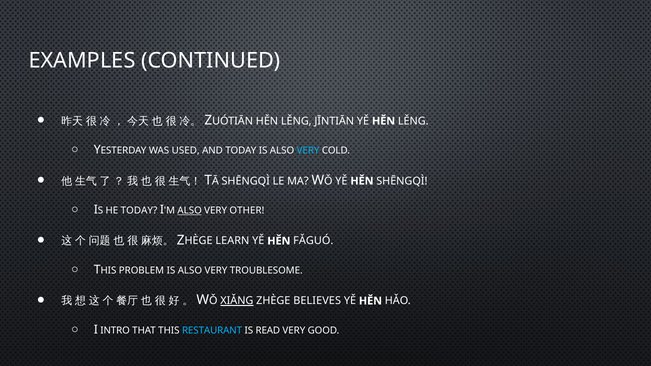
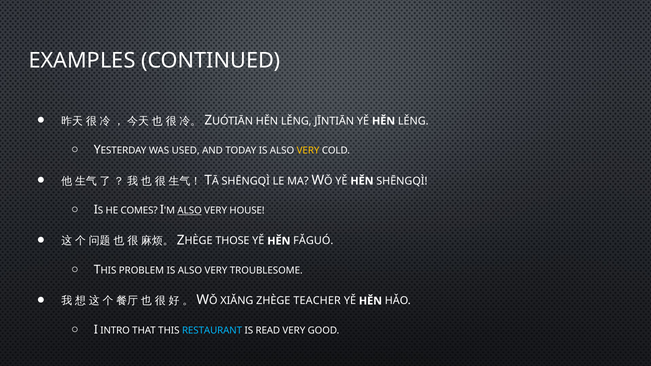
VERY colour: light blue -> yellow (308, 151)
HE TODAY: TODAY -> COMES (139, 211)
OTHER: OTHER -> HOUSE (247, 211)
LEARN: LEARN -> THOSE (232, 241)
XIǍNG underline: present -> none (237, 301)
BELIEVES: BELIEVES -> TEACHER (317, 301)
